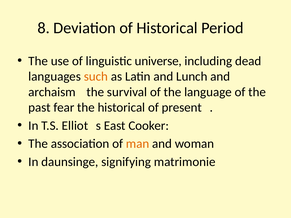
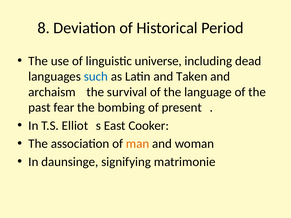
such colour: orange -> blue (96, 77)
Lunch: Lunch -> Taken (192, 77)
the historical: historical -> bombing (121, 108)
